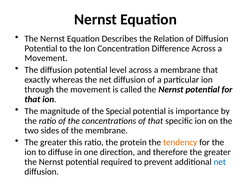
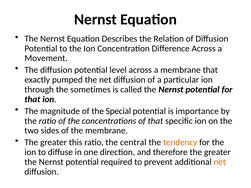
whereas: whereas -> pumped (67, 80)
the movement: movement -> sometimes (90, 90)
protein: protein -> central (133, 143)
net colour: blue -> orange (220, 162)
